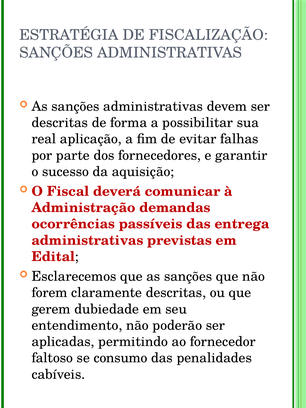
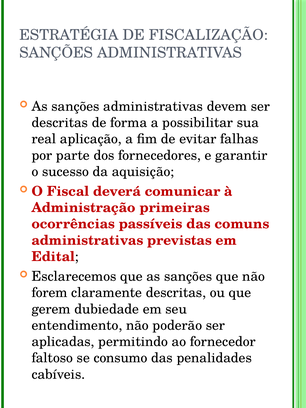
demandas: demandas -> primeiras (175, 208)
entrega: entrega -> comuns (242, 224)
